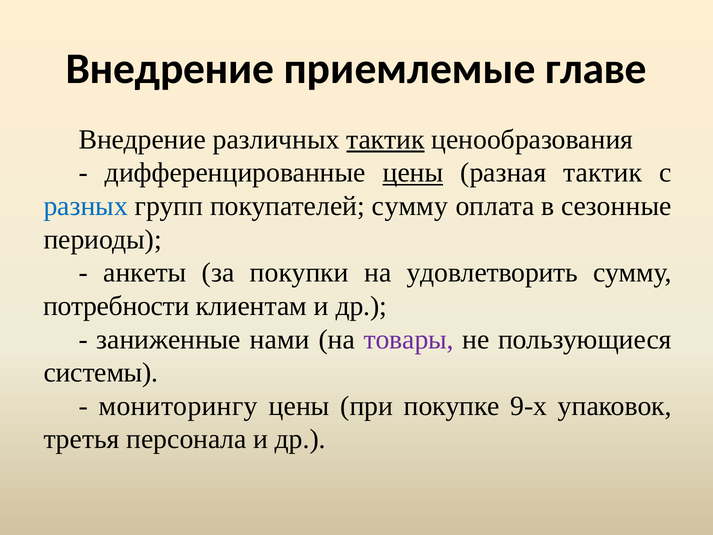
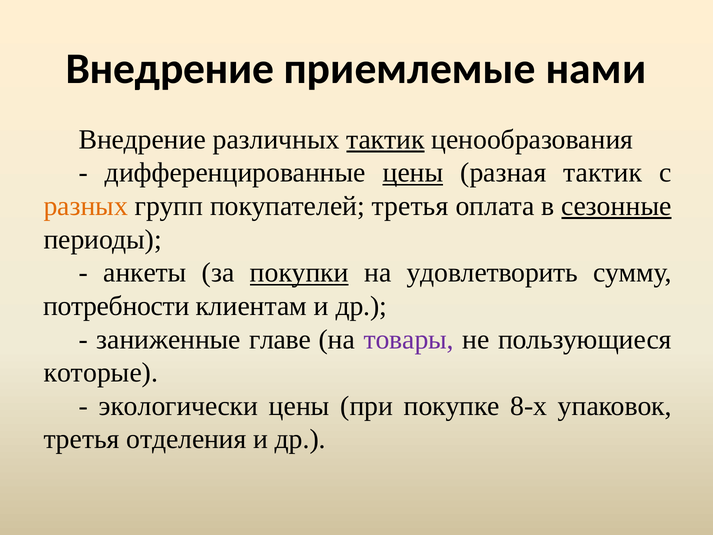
главе: главе -> нами (596, 69)
разных colour: blue -> orange (86, 206)
покупателей сумму: сумму -> третья (410, 206)
сезонные underline: none -> present (616, 206)
покупки underline: none -> present (299, 273)
нами: нами -> главе (280, 339)
системы: системы -> которые (101, 372)
мониторингу: мониторингу -> экологически (178, 406)
9-х: 9-х -> 8-х (529, 406)
персонала: персонала -> отделения (186, 439)
